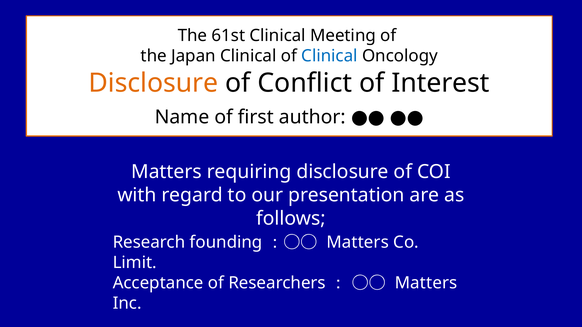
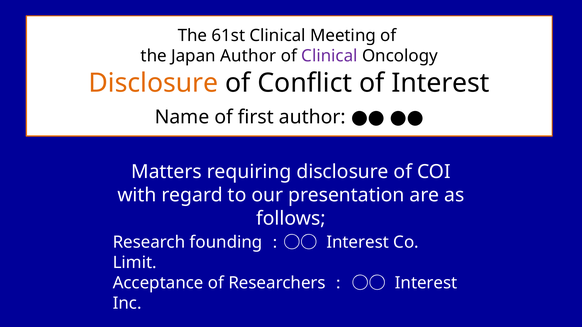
Japan Clinical: Clinical -> Author (248, 56)
Clinical colour: blue -> purple (329, 56)
Matters: Matters -> Interest (358, 242)
Matters: Matters -> Interest (426, 283)
